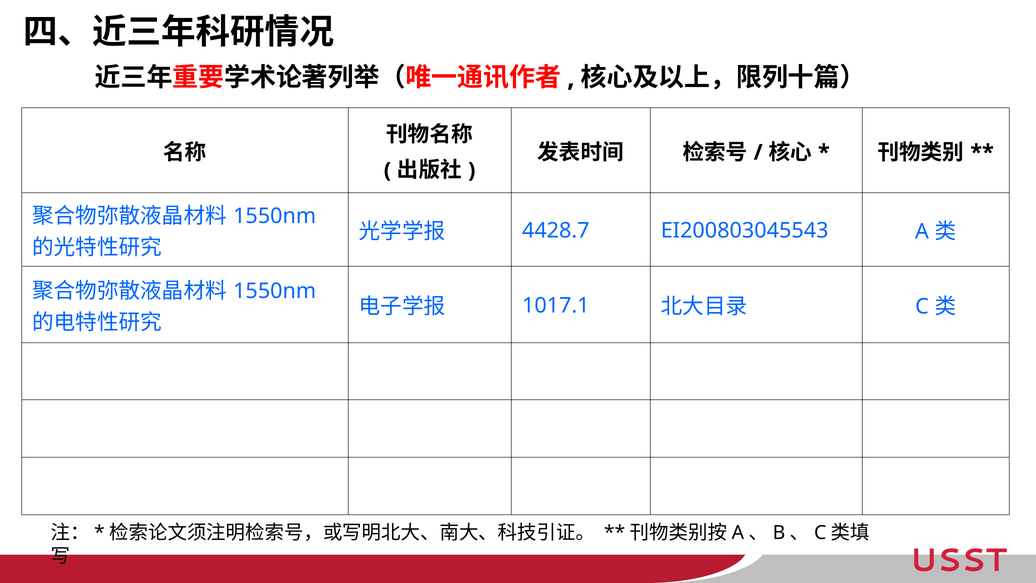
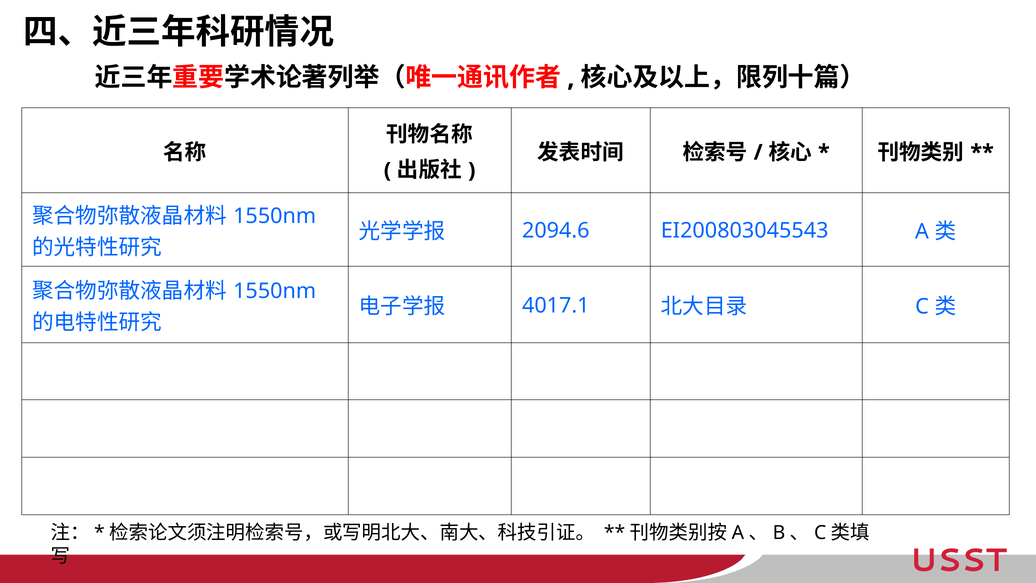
4428.7: 4428.7 -> 2094.6 (556, 231)
1017.1: 1017.1 -> 4017.1 (556, 306)
